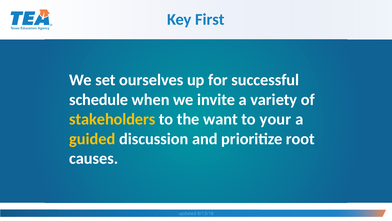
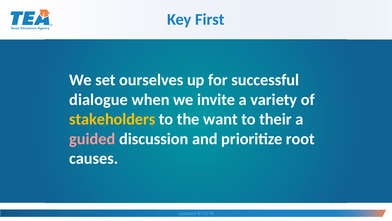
schedule: schedule -> dialogue (99, 99)
your: your -> their (275, 119)
guided colour: yellow -> pink (92, 139)
